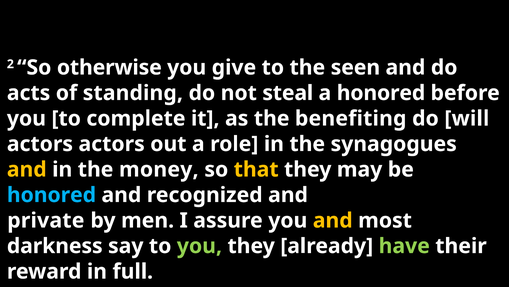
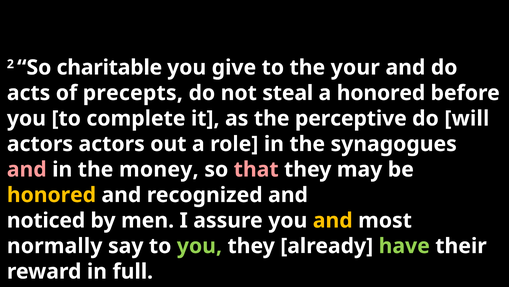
otherwise: otherwise -> charitable (109, 67)
seen: seen -> your (355, 67)
standing: standing -> precepts (133, 93)
benefiting: benefiting -> perceptive (351, 118)
and colour: yellow -> pink (27, 169)
that colour: yellow -> pink (256, 169)
honored colour: light blue -> yellow (51, 195)
private: private -> noticed (46, 220)
darkness: darkness -> normally (55, 246)
